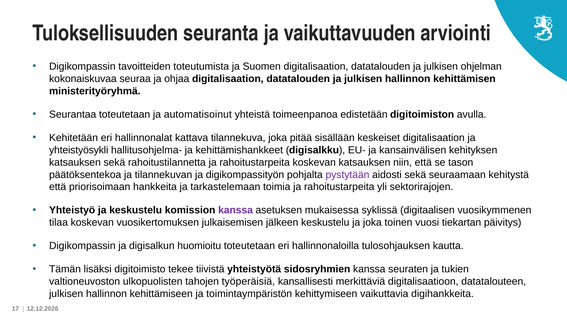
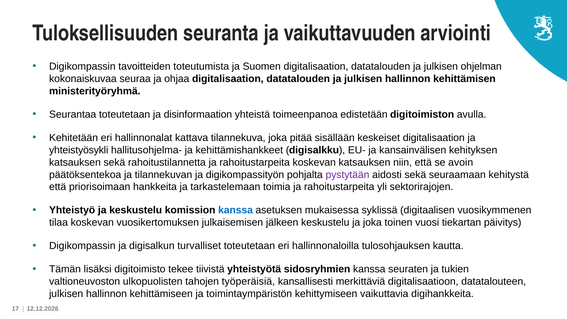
automatisoinut: automatisoinut -> disinformaation (198, 114)
tason: tason -> avoin (461, 162)
kanssa colour: purple -> blue (236, 210)
huomioitu: huomioitu -> turvalliset (199, 246)
